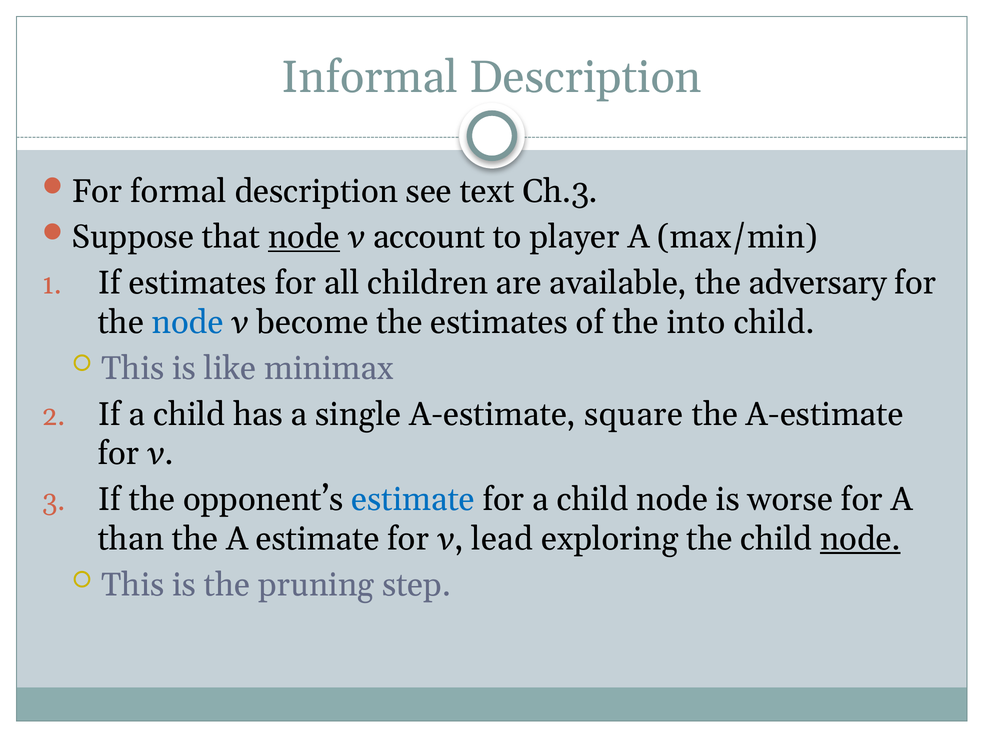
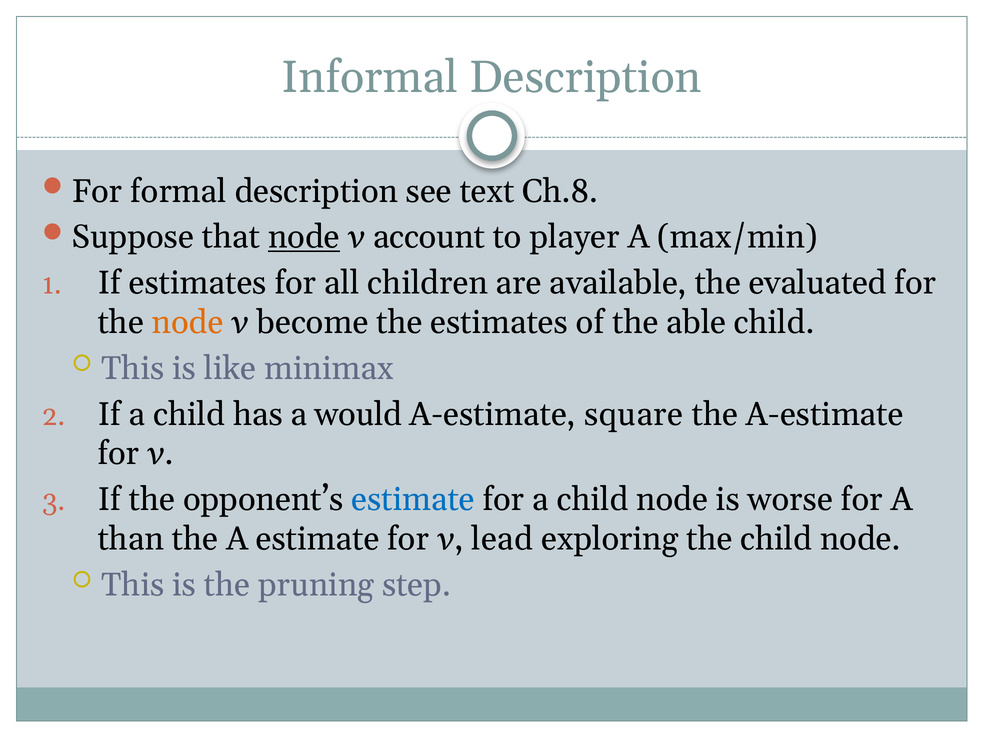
Ch.3: Ch.3 -> Ch.8 (560, 191)
adversary: adversary -> evaluated (818, 283)
node colour: blue -> orange (188, 322)
into: into -> able (696, 322)
single: single -> would (358, 414)
node underline: present -> none (860, 539)
